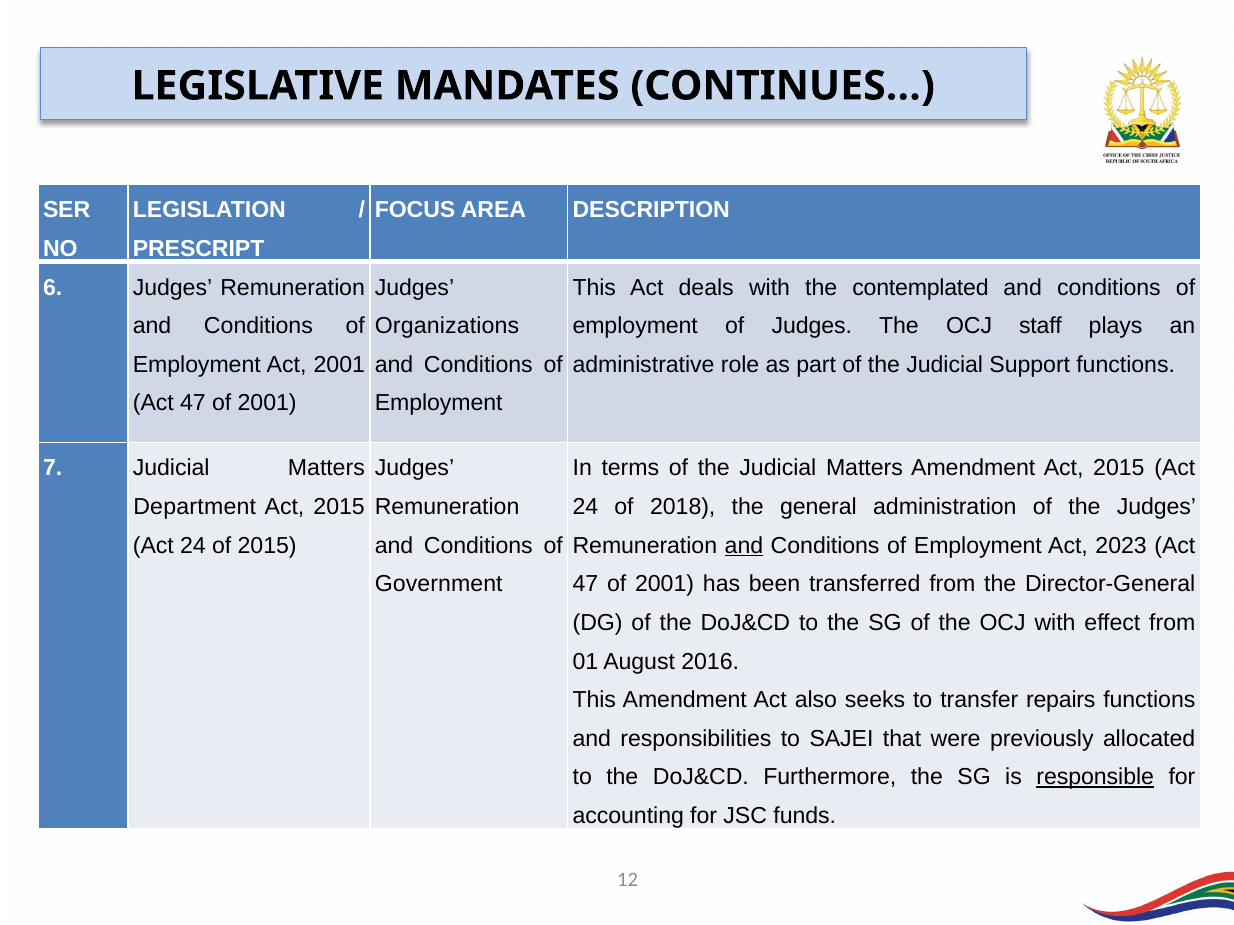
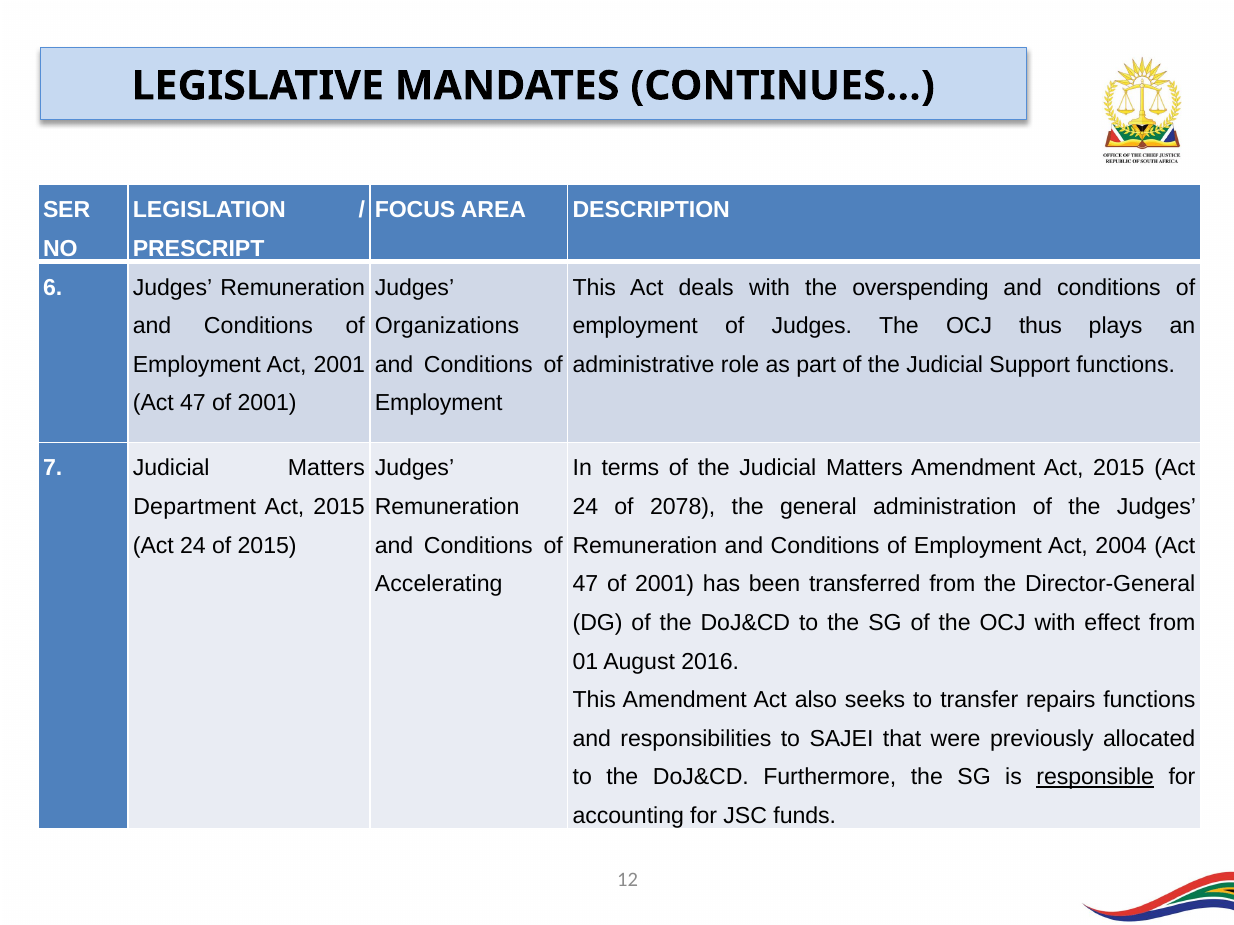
contemplated: contemplated -> overspending (920, 288)
staff: staff -> thus (1041, 326)
2018: 2018 -> 2078 (683, 507)
and underline: present -> none (744, 546)
2023: 2023 -> 2004 (1121, 546)
Government: Government -> Accelerating (439, 584)
